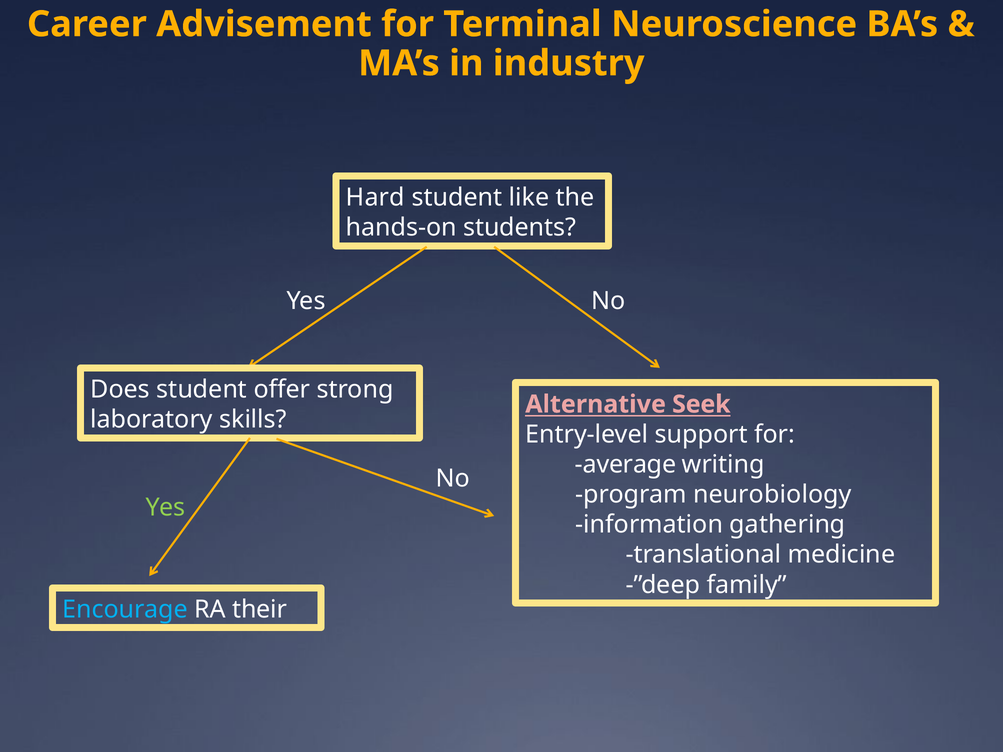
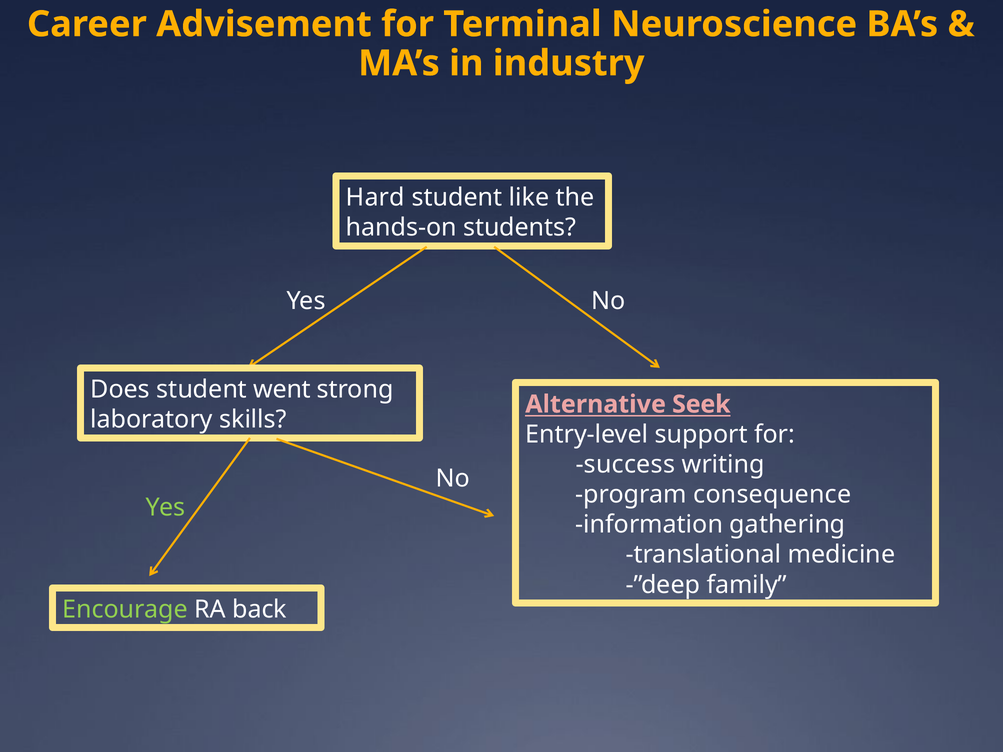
offer: offer -> went (282, 390)
average: average -> success (625, 465)
neurobiology: neurobiology -> consequence (772, 495)
Encourage colour: light blue -> light green (125, 610)
their: their -> back (260, 610)
